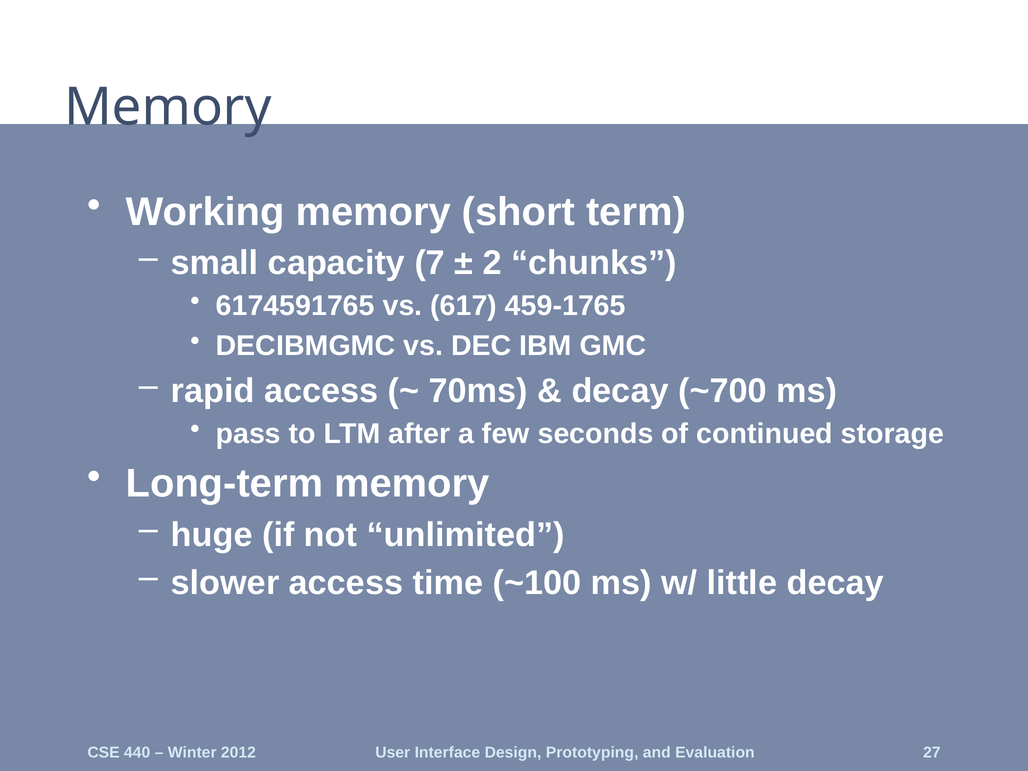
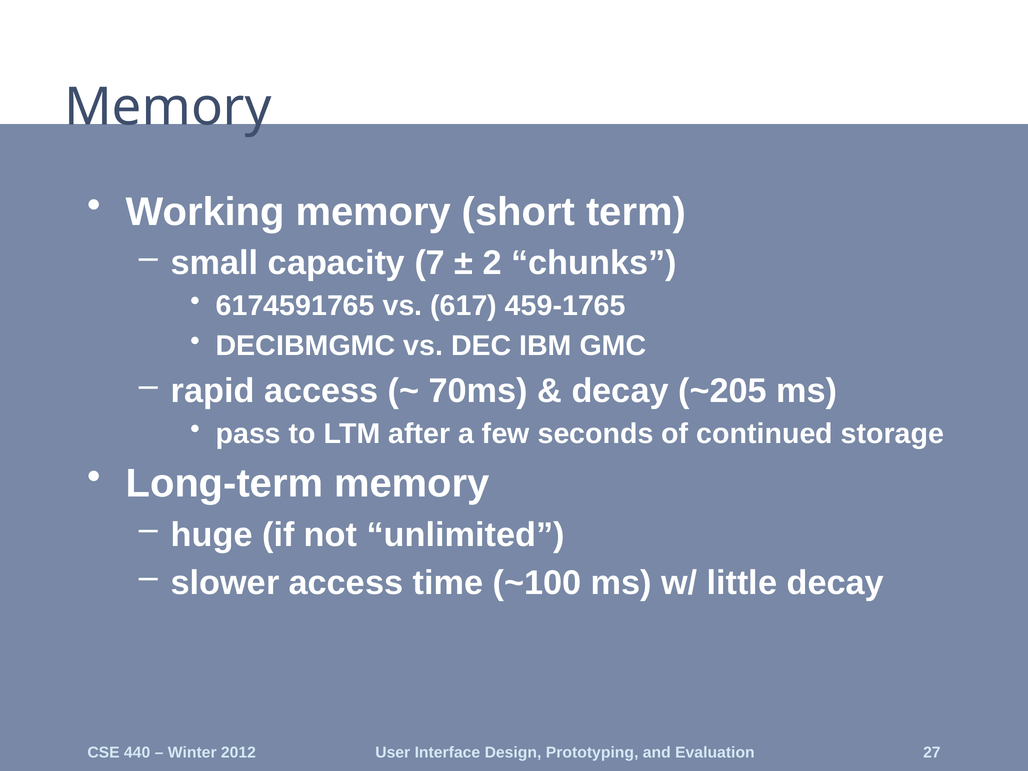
~700: ~700 -> ~205 (722, 391)
